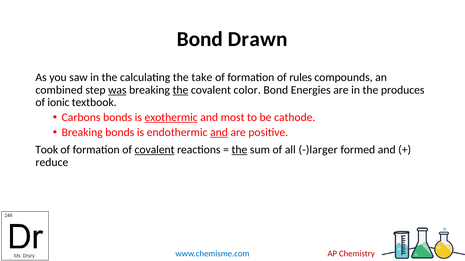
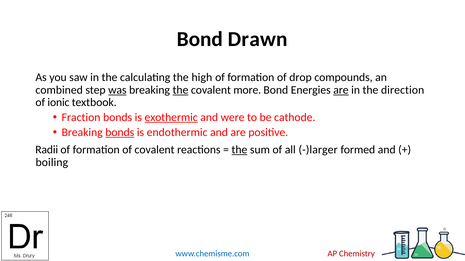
take: take -> high (202, 78)
rules: rules -> drop (301, 78)
color: color -> more (247, 90)
are underline: none -> present (341, 90)
produces: produces -> direction (403, 90)
Carbons: Carbons -> Fraction (81, 118)
most: most -> were (233, 118)
bonds underline: none -> present (120, 133)
and underline: present -> none (219, 133)
Took: Took -> Radii (47, 150)
covalent underline: present -> none (155, 150)
reduce: reduce -> boiling (52, 163)
